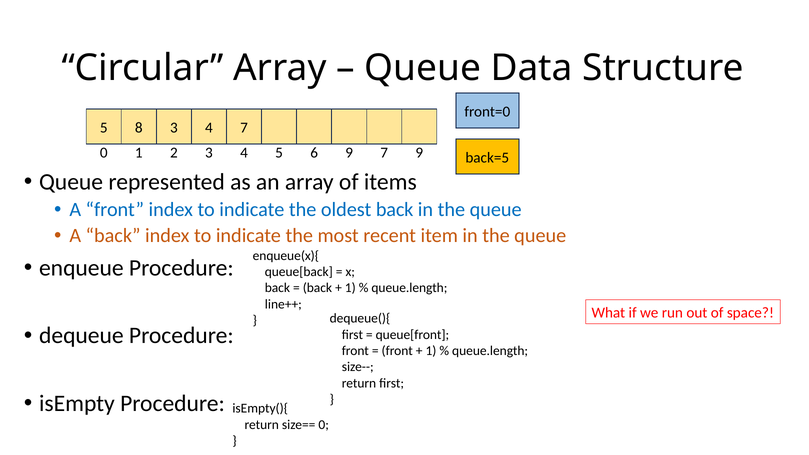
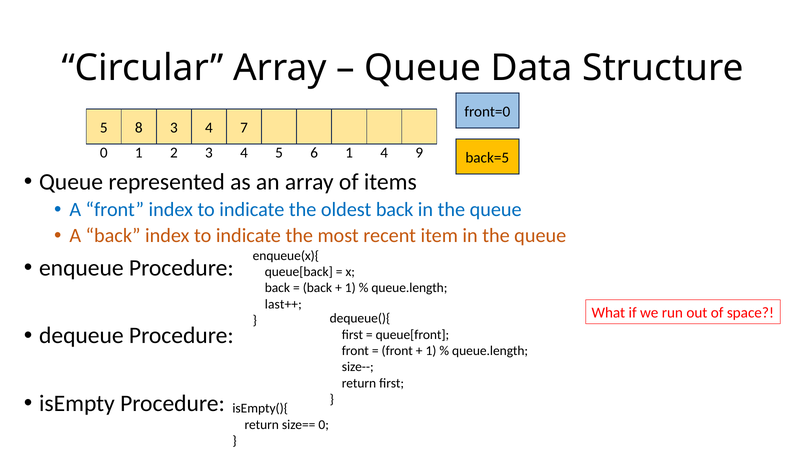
6 9: 9 -> 1 (349, 153)
1 7: 7 -> 4 (384, 153)
line++: line++ -> last++ (283, 304)
